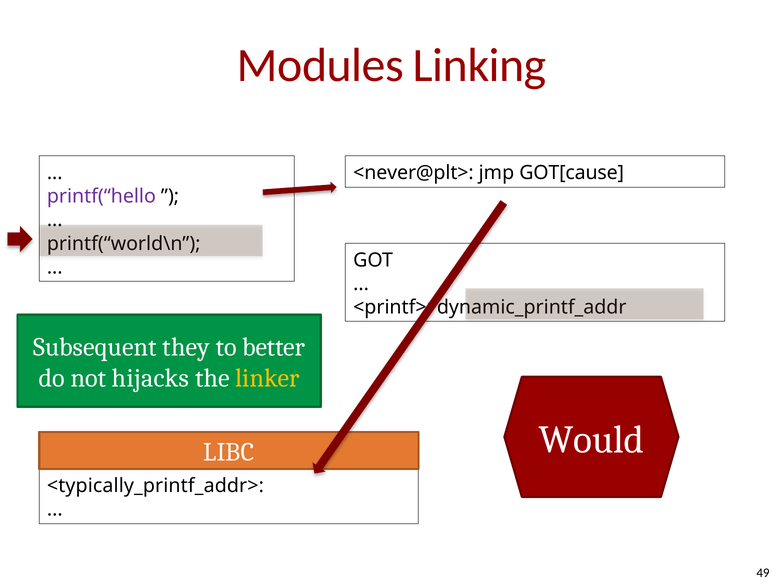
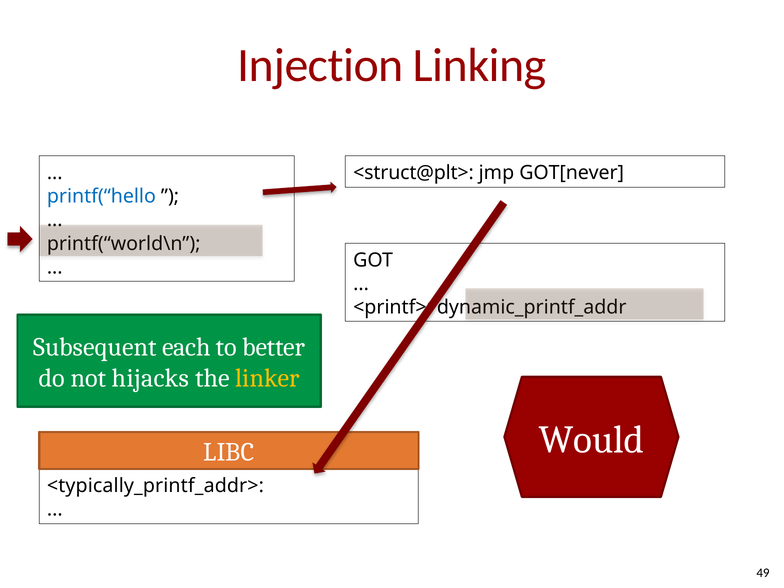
Modules: Modules -> Injection (320, 65)
<never@plt>: <never@plt> -> <struct@plt> (413, 173)
GOT[cause: GOT[cause -> GOT[never (572, 173)
printf(“hello colour: purple -> blue (101, 197)
they: they -> each (186, 347)
